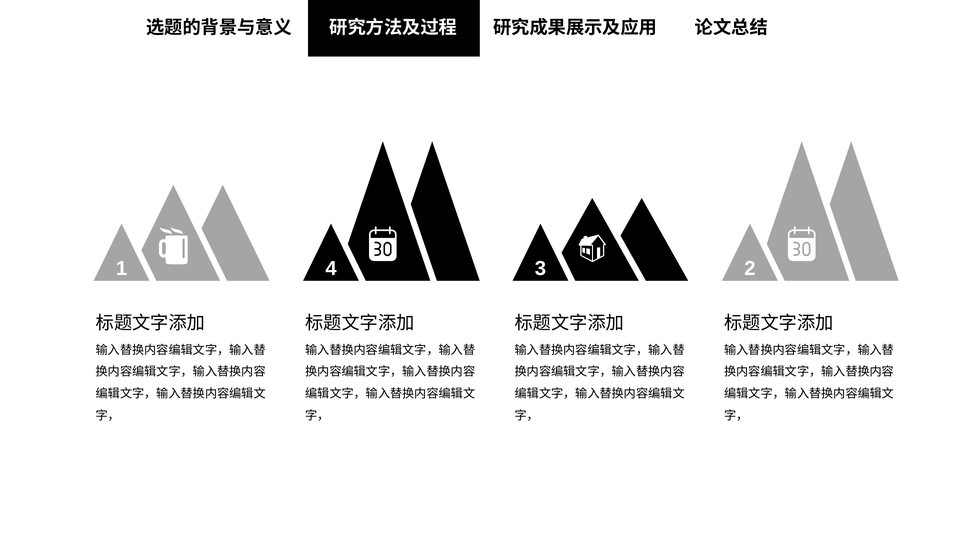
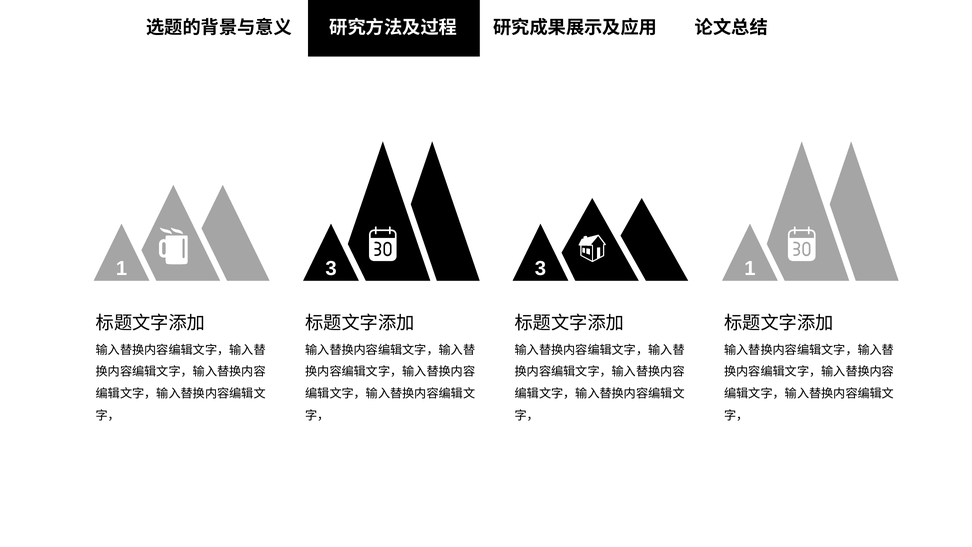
1 4: 4 -> 3 (331, 268)
3 2: 2 -> 1 (750, 268)
